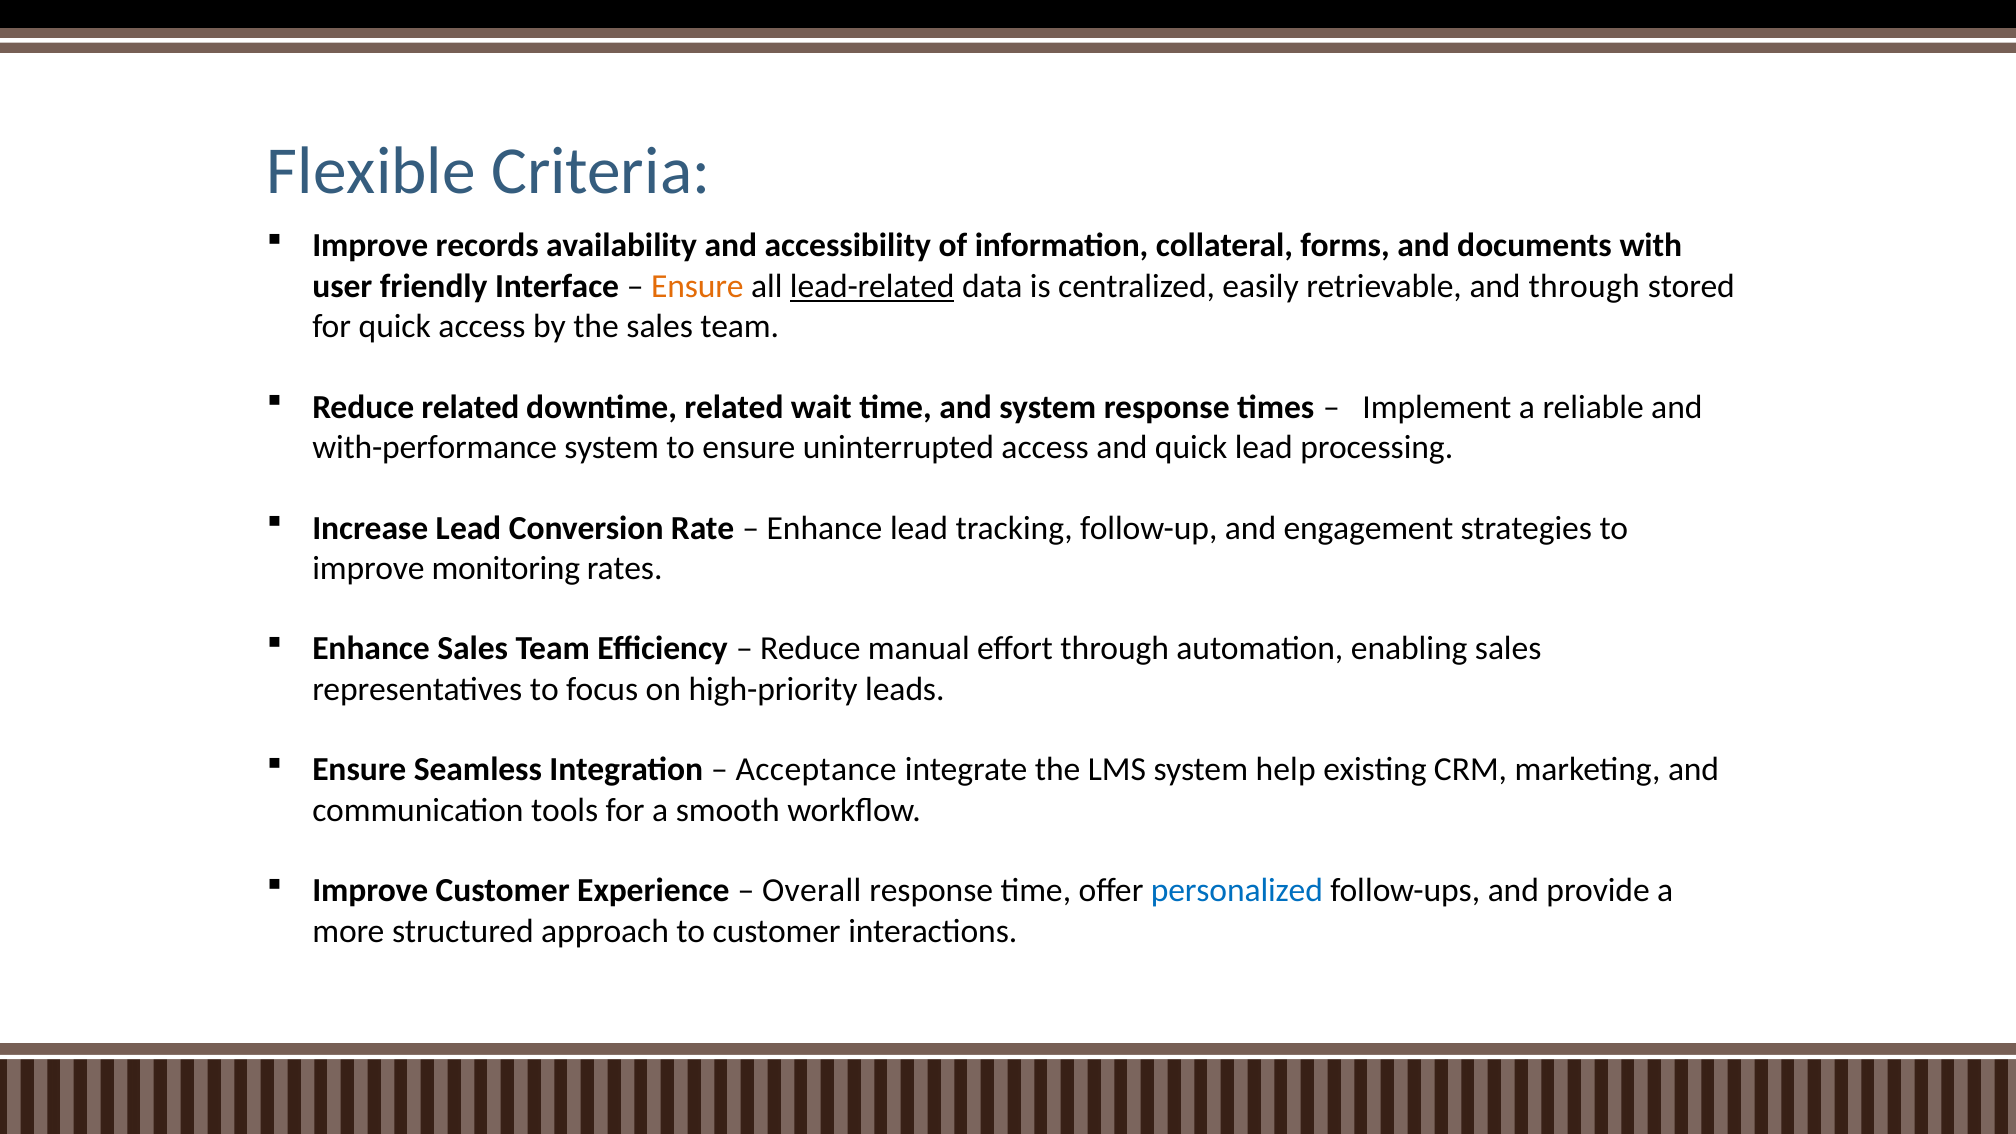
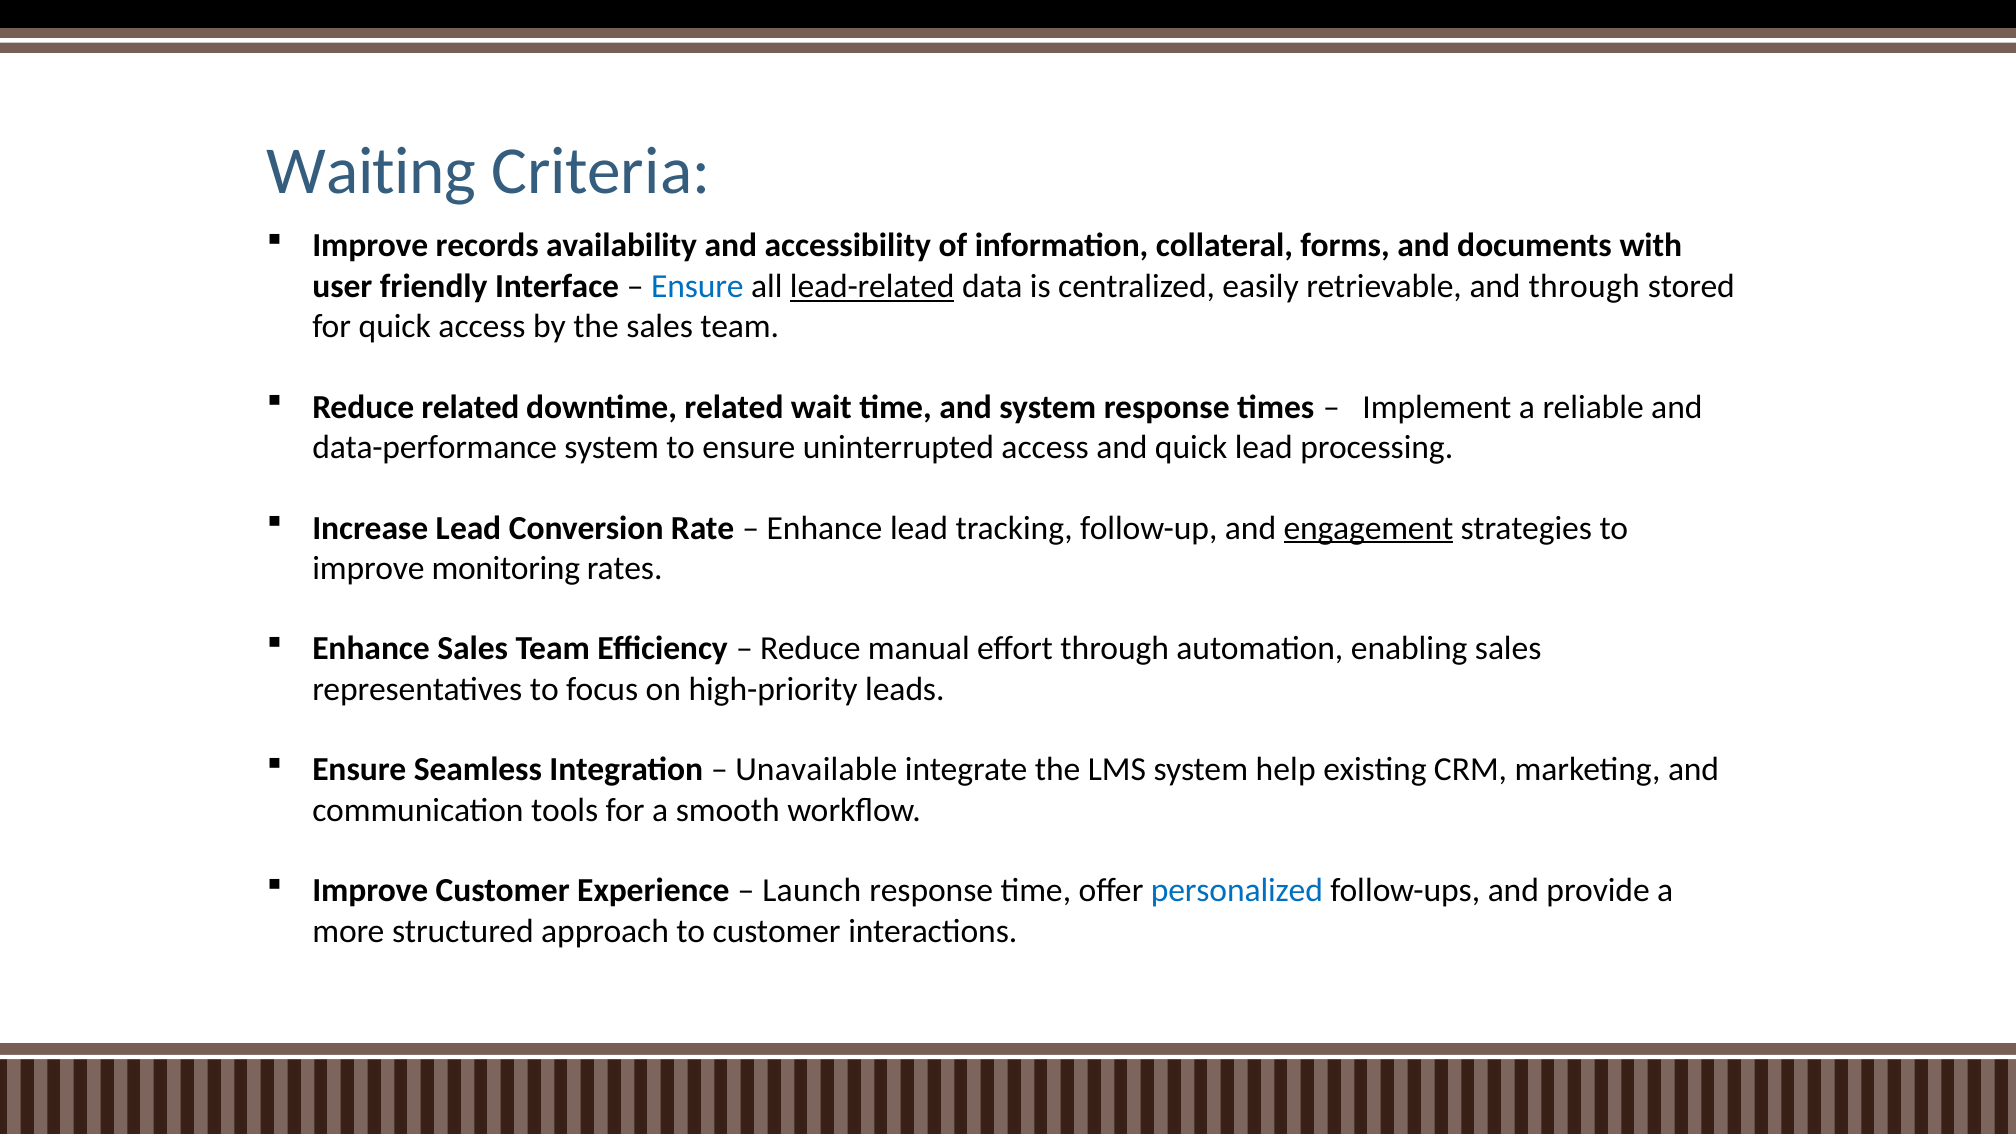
Flexible: Flexible -> Waiting (372, 172)
Ensure colour: orange -> blue (697, 286)
with-performance: with-performance -> data-performance (435, 448)
engagement underline: none -> present (1368, 528)
Acceptance: Acceptance -> Unavailable (816, 770)
Overall: Overall -> Launch (812, 891)
